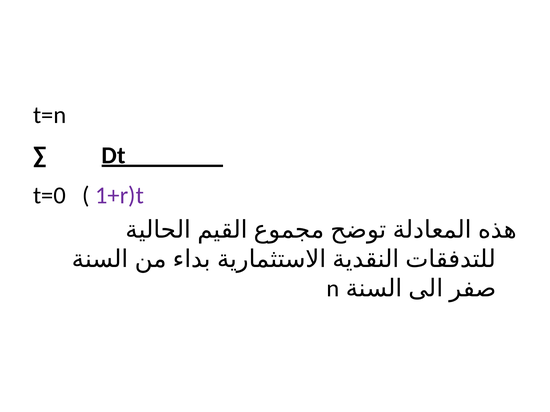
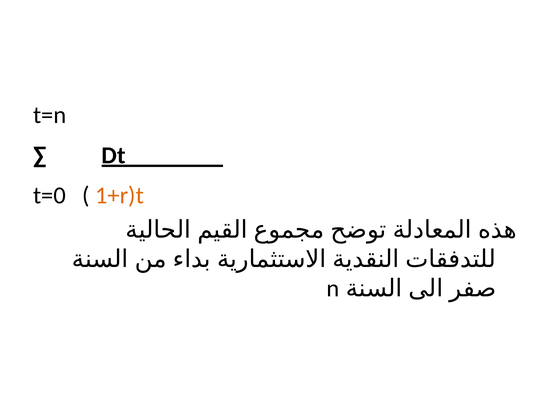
1+r)t colour: purple -> orange (120, 196)
